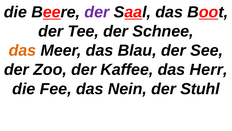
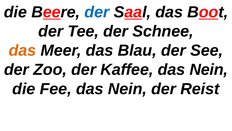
der colour: purple -> blue (97, 12)
Kaffee das Herr: Herr -> Nein (209, 69)
Stuhl: Stuhl -> Reist (200, 89)
